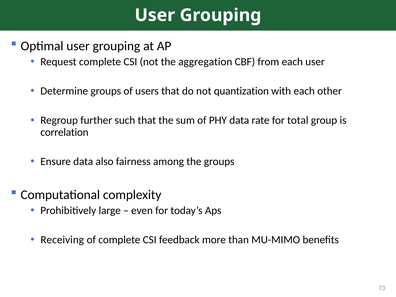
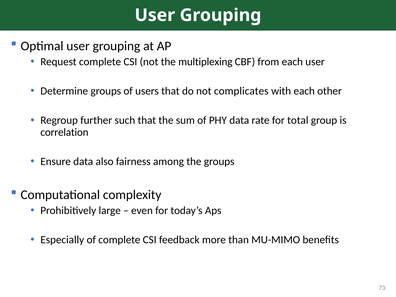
aggregation: aggregation -> multiplexing (205, 62)
quantization: quantization -> complicates (241, 91)
Receiving: Receiving -> Especially (62, 240)
